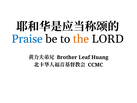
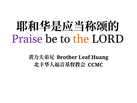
Praise colour: blue -> purple (27, 39)
